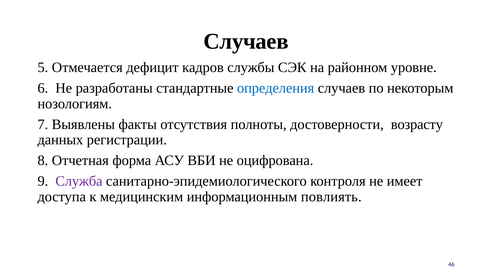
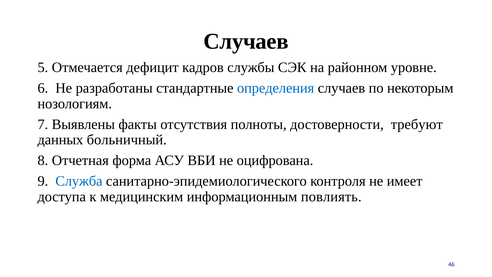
возрасту: возрасту -> требуют (417, 124)
регистрации: регистрации -> больничный (127, 140)
Служба colour: purple -> blue (79, 181)
